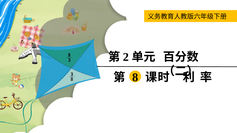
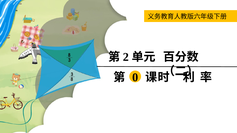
8: 8 -> 0 (135, 77)
